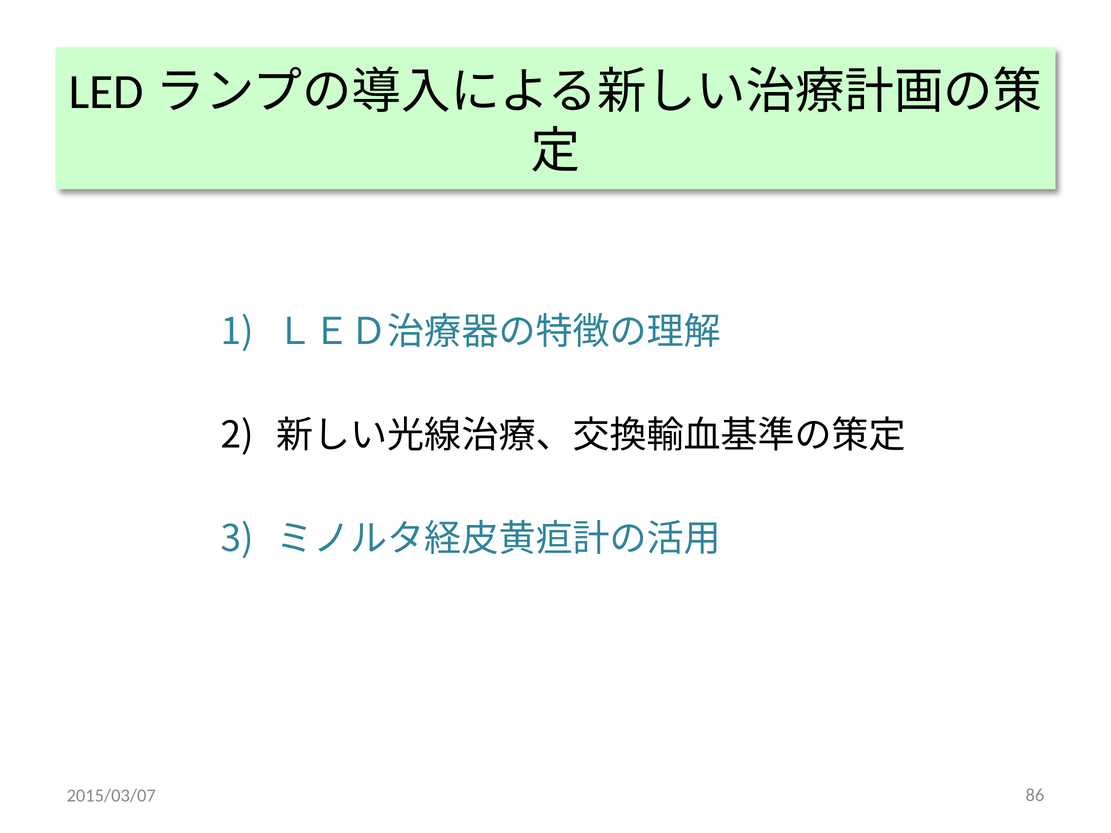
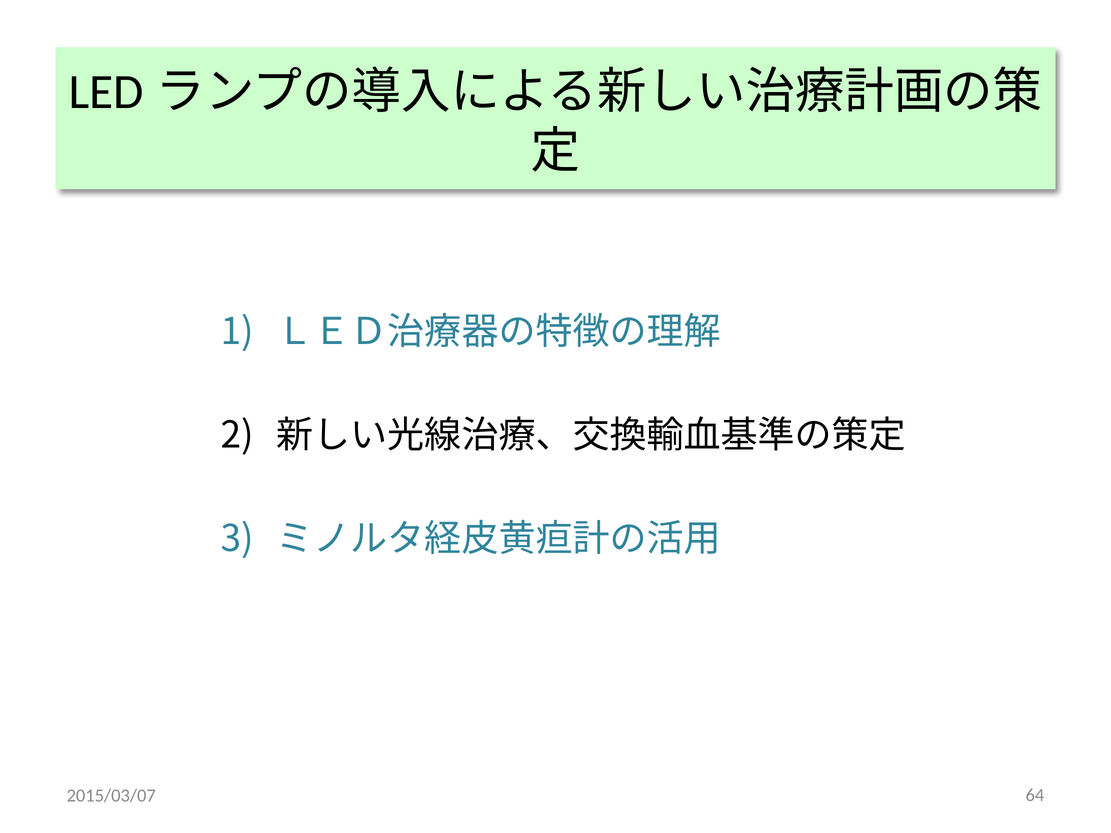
86: 86 -> 64 (1035, 796)
